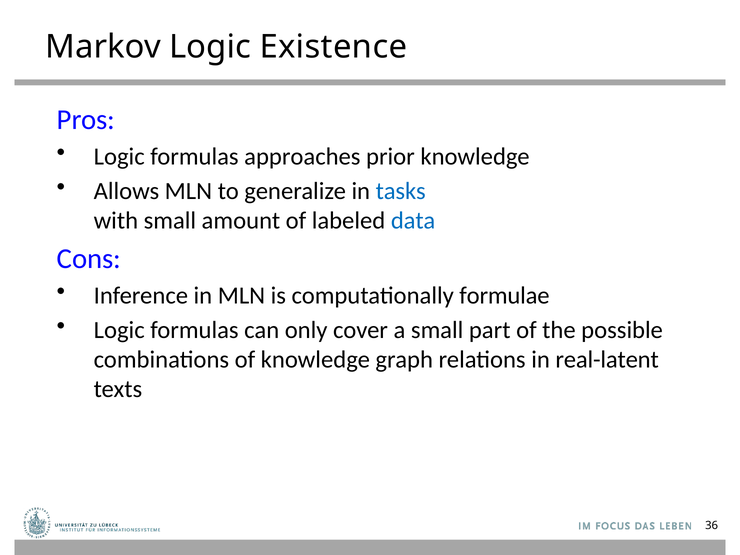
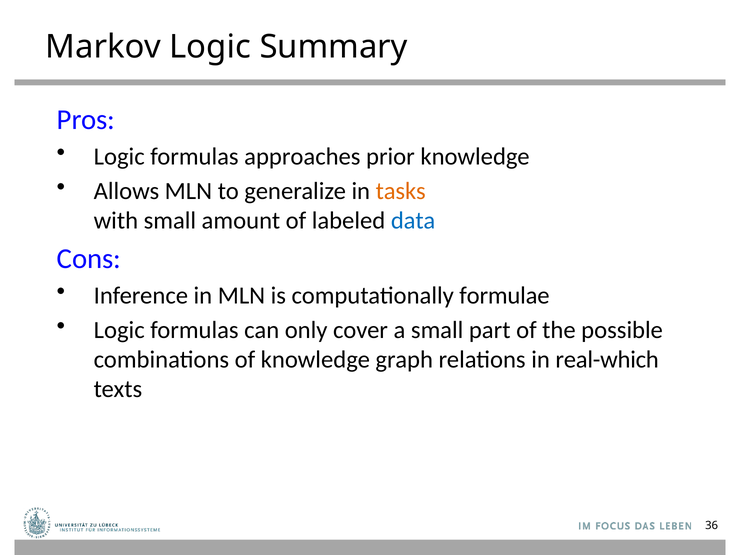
Existence: Existence -> Summary (334, 47)
tasks colour: blue -> orange (401, 191)
real-latent: real-latent -> real-which (607, 360)
